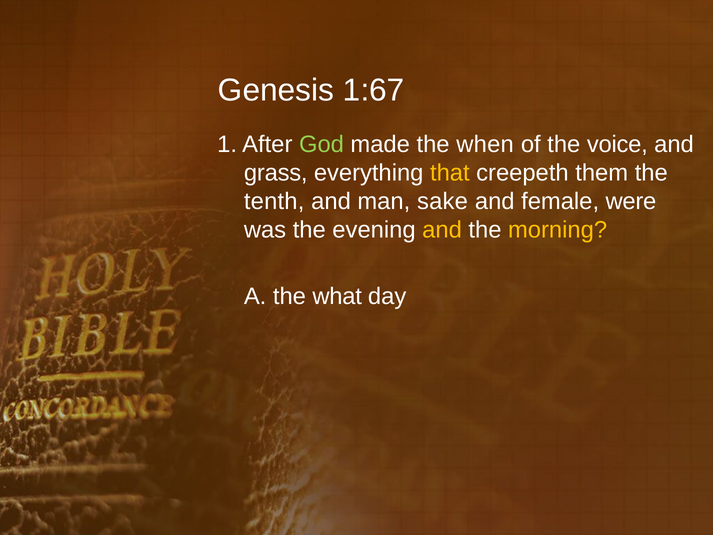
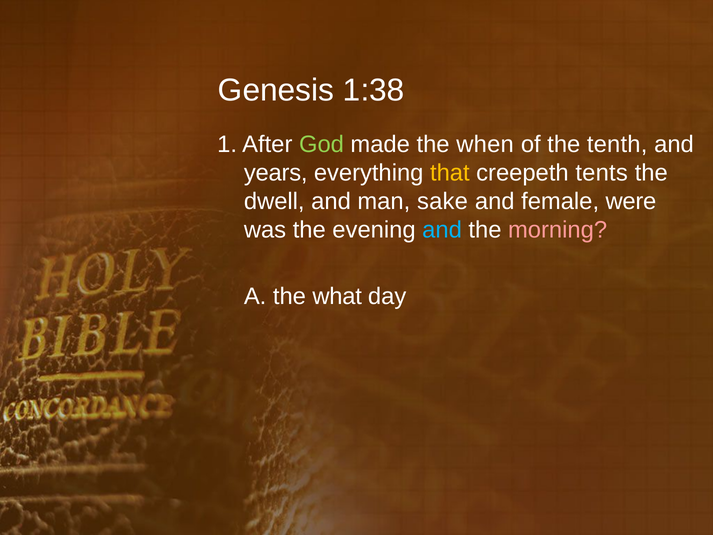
1:67: 1:67 -> 1:38 (374, 90)
voice: voice -> tenth (617, 144)
grass: grass -> years (276, 173)
them: them -> tents (602, 173)
tenth: tenth -> dwell (274, 201)
and colour: yellow -> light blue (442, 230)
morning colour: yellow -> pink (558, 230)
